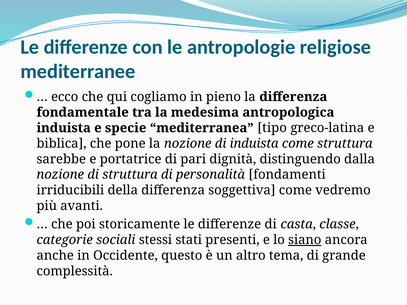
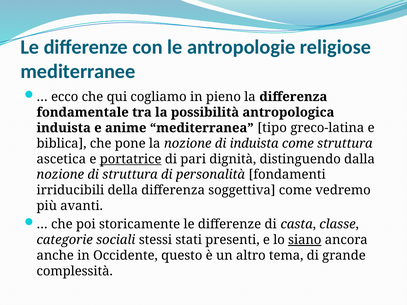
medesima: medesima -> possibilità (205, 112)
specie: specie -> anime (126, 128)
sarebbe: sarebbe -> ascetica (61, 159)
portatrice underline: none -> present (131, 159)
